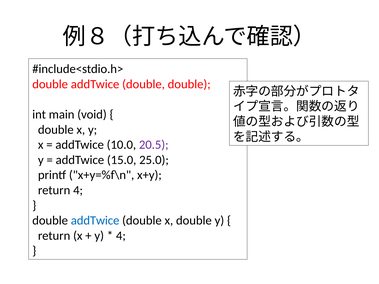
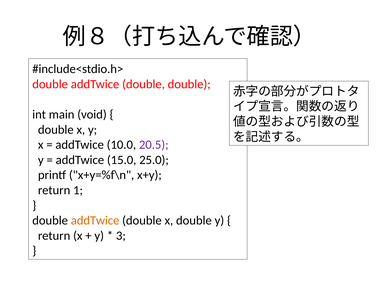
return 4: 4 -> 1 (78, 190)
addTwice colour: blue -> orange (95, 221)
4: 4 -> 3 (121, 236)
